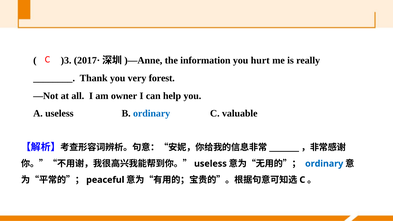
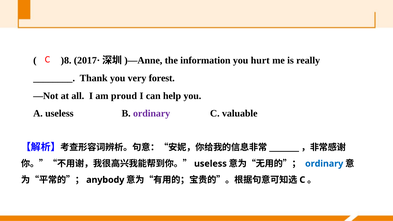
)3: )3 -> )8 (66, 60)
owner: owner -> proud (124, 96)
ordinary colour: blue -> purple (152, 113)
peaceful: peaceful -> anybody (105, 180)
